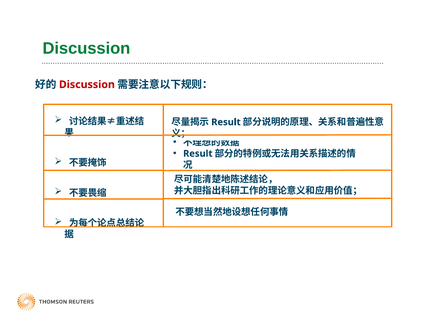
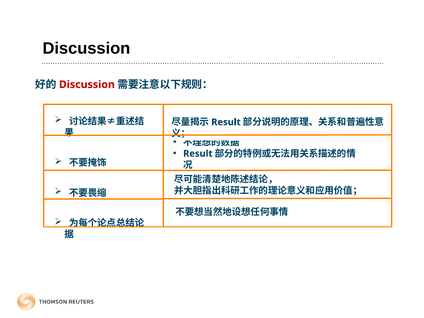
Discussion colour: green -> black (86, 49)
